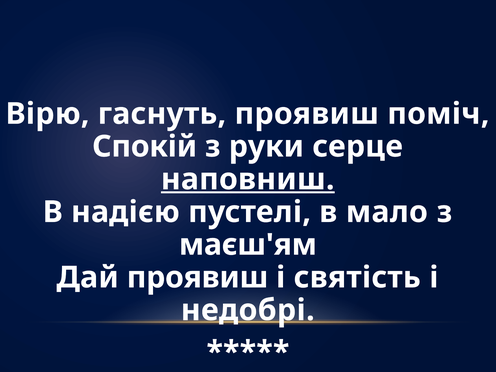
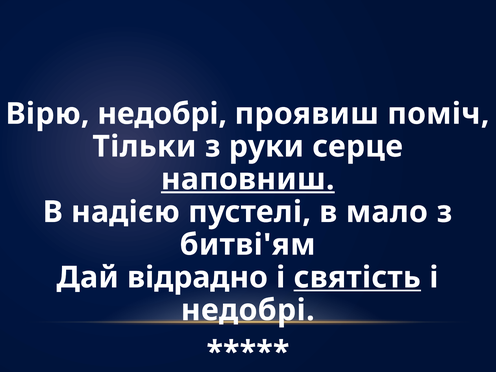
Вірю гаснуть: гаснуть -> недобрі (162, 114)
Спокій: Спокій -> Тільки (144, 147)
маєш'ям: маєш'ям -> битві'ям (248, 245)
Дай проявиш: проявиш -> відрадно (197, 277)
святість underline: none -> present (357, 277)
